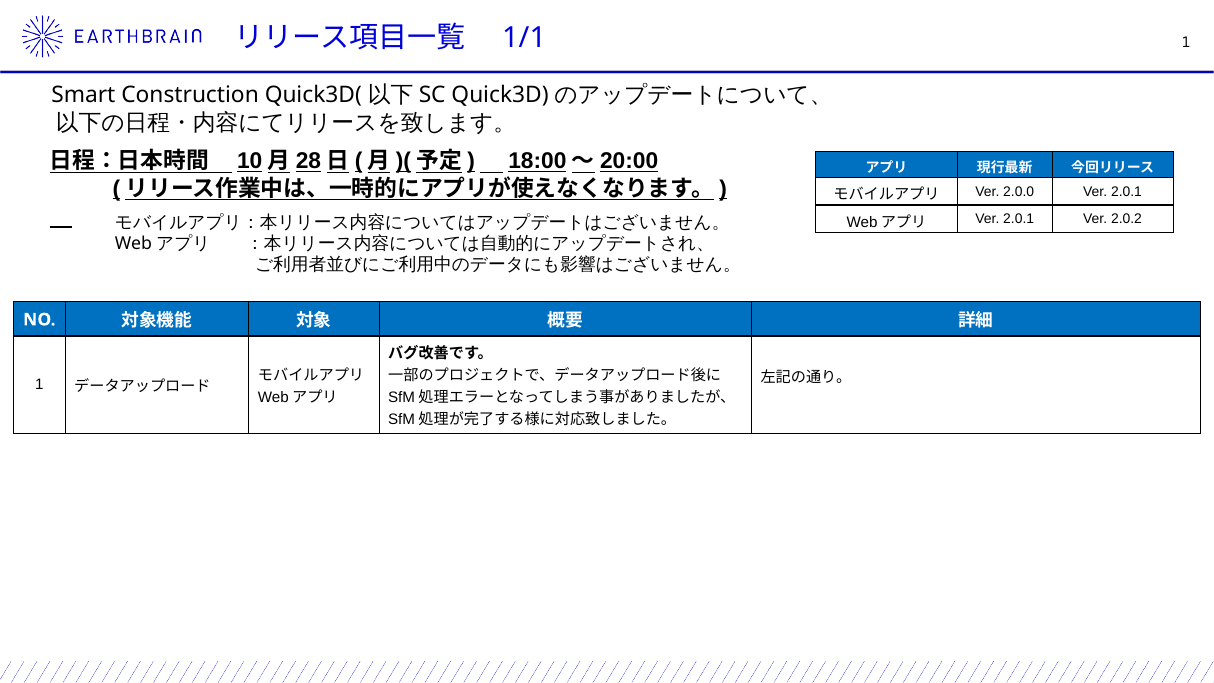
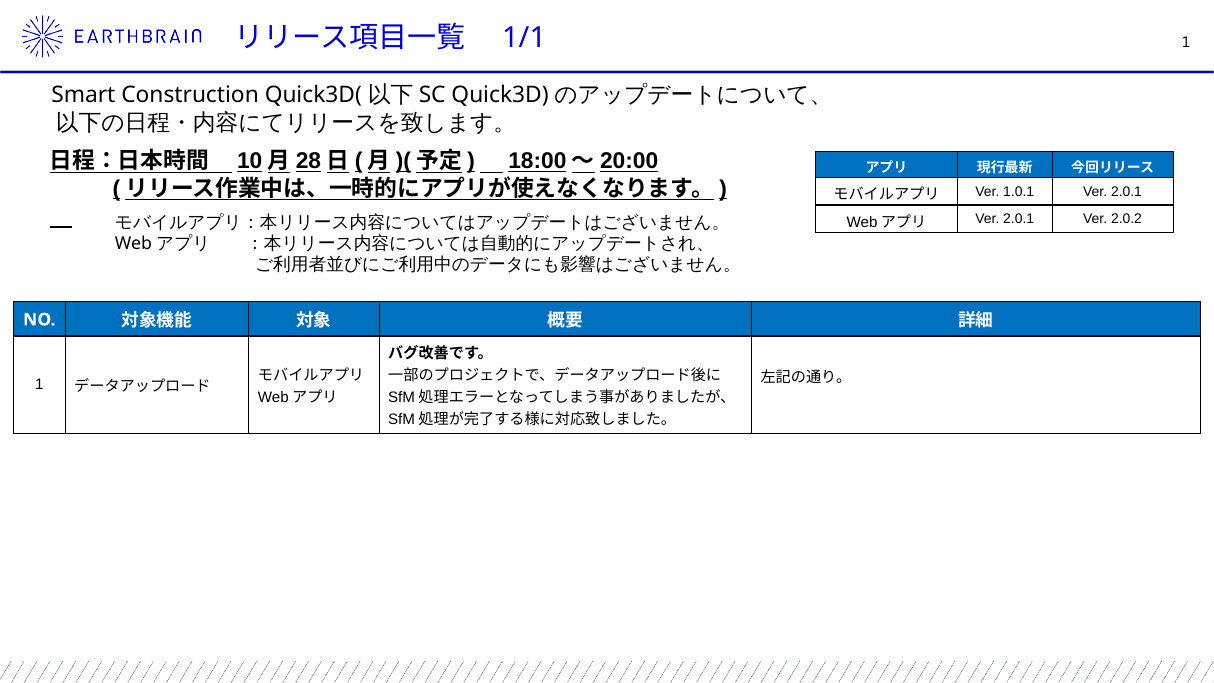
2.0.0: 2.0.0 -> 1.0.1 (1019, 191)
